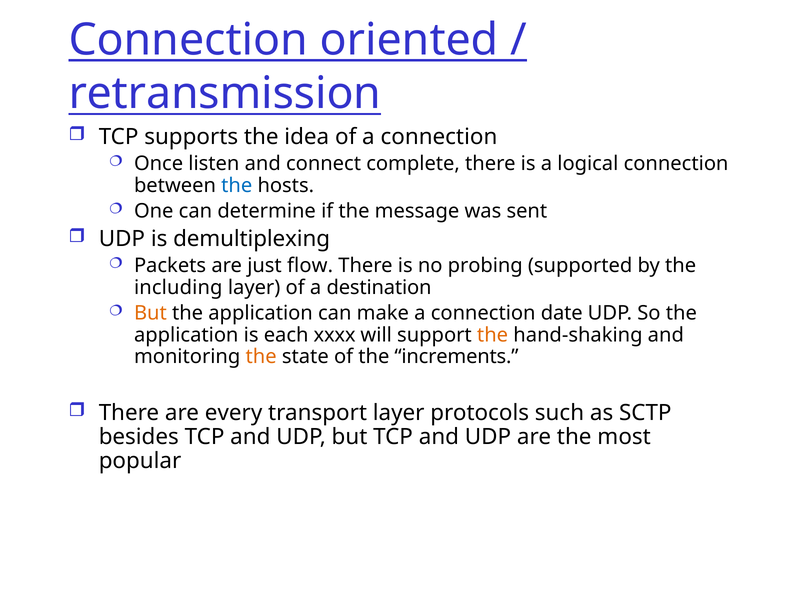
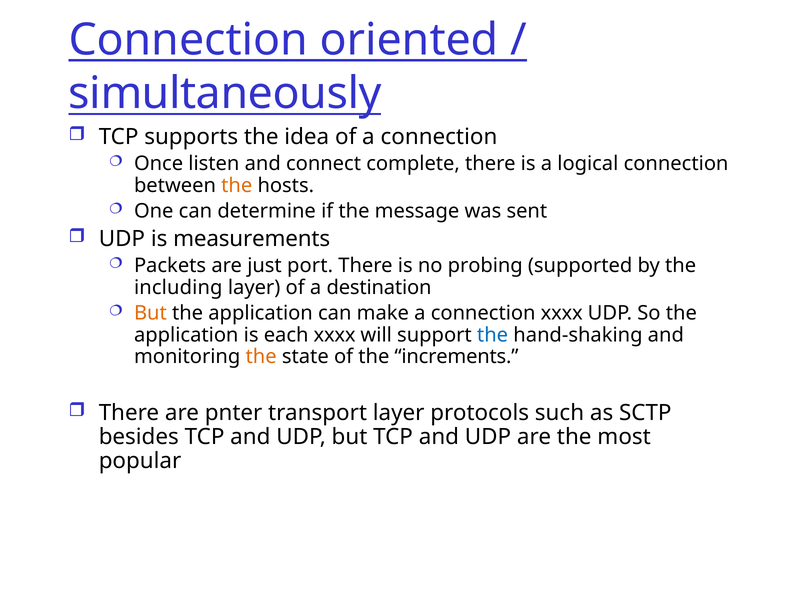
retransmission: retransmission -> simultaneously (225, 94)
the colour: blue -> orange (237, 186)
demultiplexing: demultiplexing -> measurements (252, 239)
flow: flow -> port (310, 266)
connection date: date -> xxxx (562, 313)
the colour: orange -> blue (493, 335)
every: every -> pnter (234, 413)
